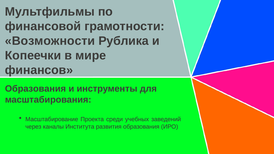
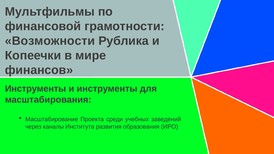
Образования: Образования -> Инструменты (36, 89)
